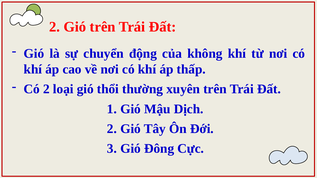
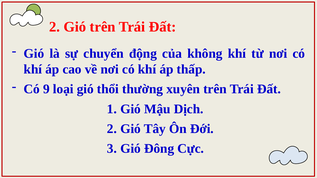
Có 2: 2 -> 9 (46, 89)
